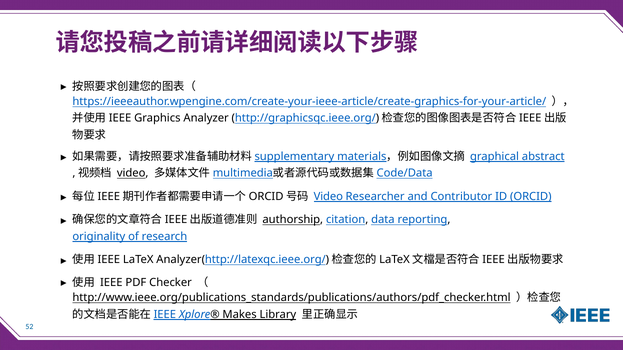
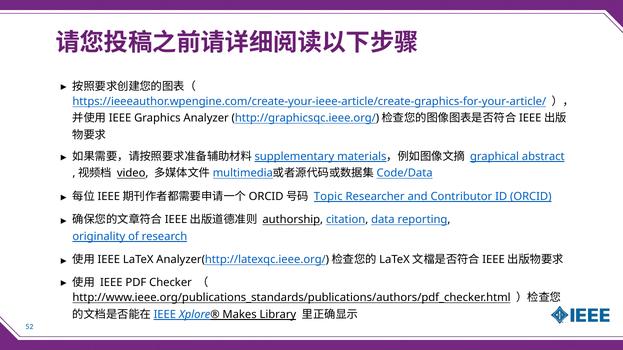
Video: Video -> Topic (328, 197)
